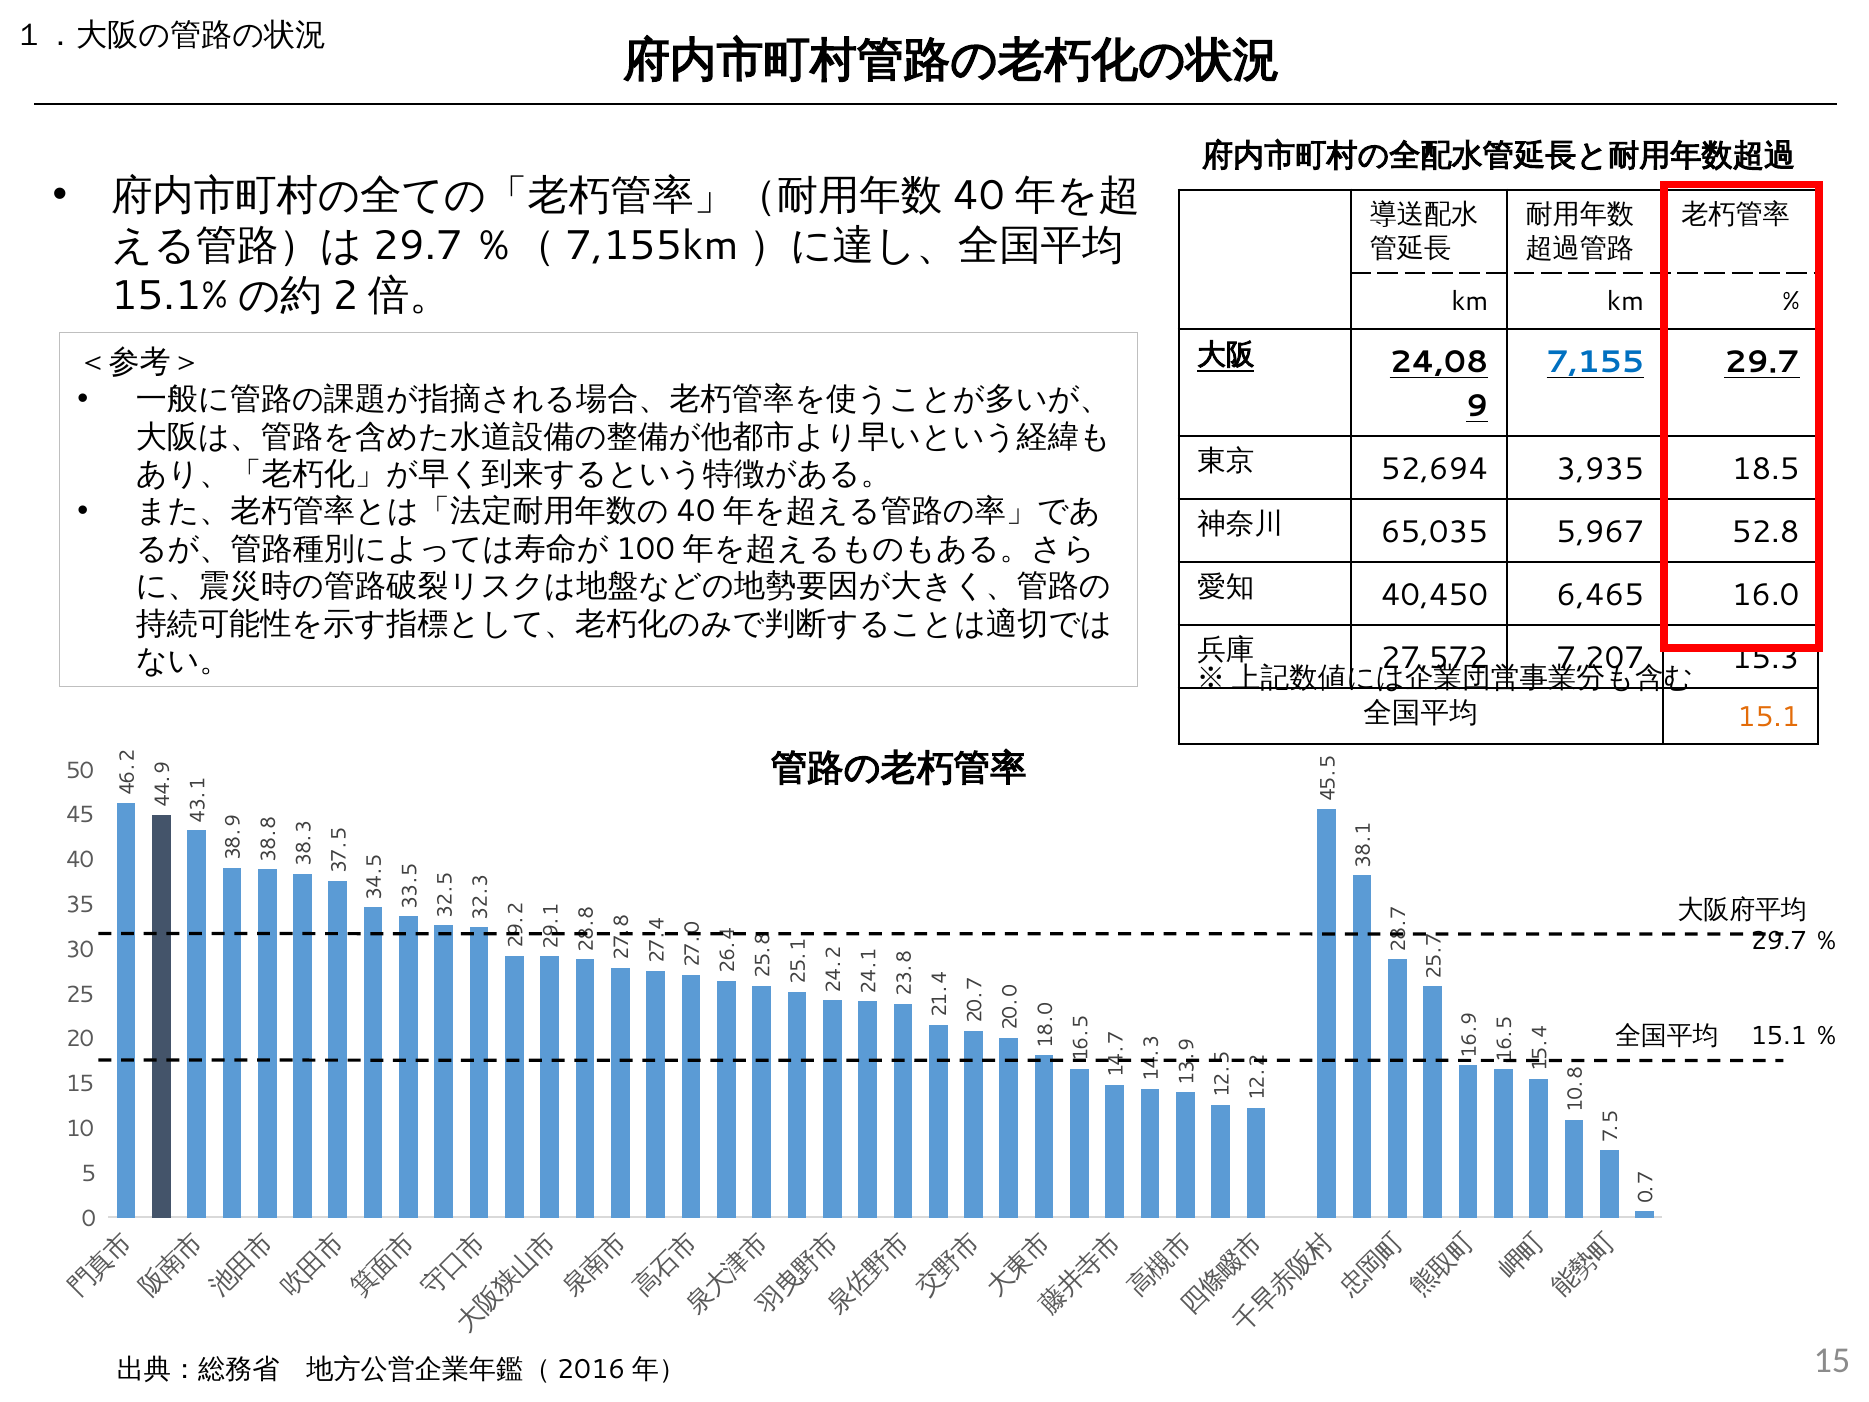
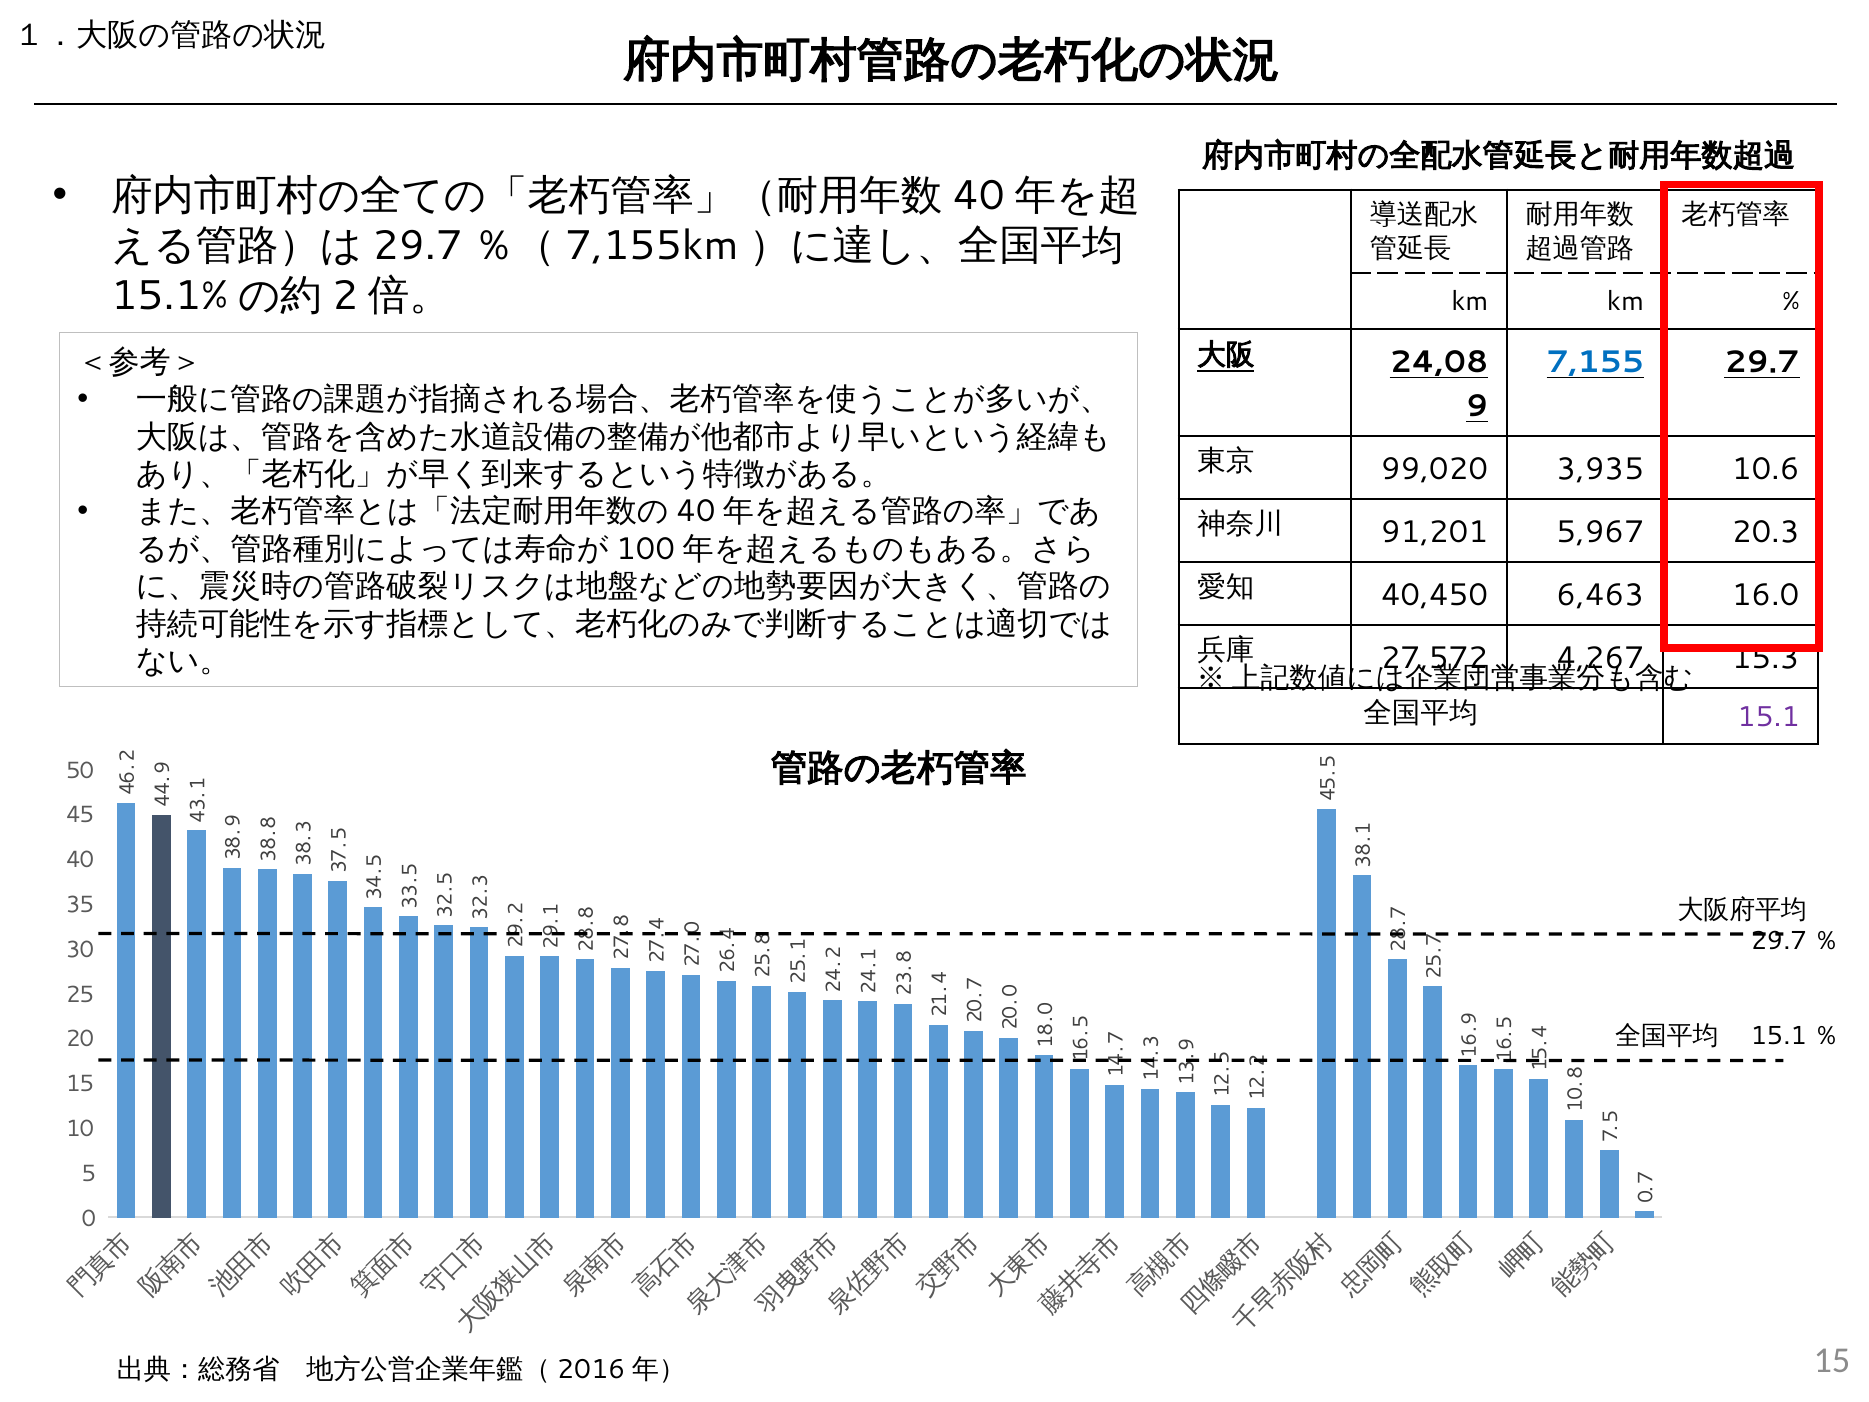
52,694: 52,694 -> 99,020 (1434, 469)
18.5: 18.5 -> 10.6 (1766, 469)
65,035: 65,035 -> 91,201 (1434, 532)
52.8: 52.8 -> 20.3 (1766, 532)
6,465: 6,465 -> 6,463 (1600, 595)
7,207: 7,207 -> 4,267 (1600, 658)
15.1 colour: orange -> purple (1769, 717)
